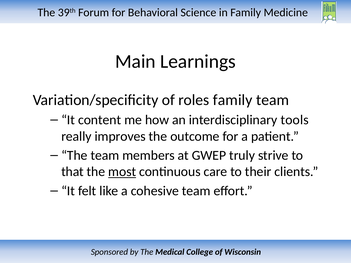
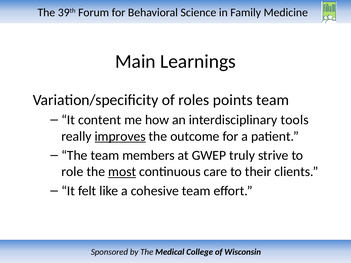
roles family: family -> points (233, 100)
improves underline: none -> present (120, 136)
that: that -> role (72, 172)
